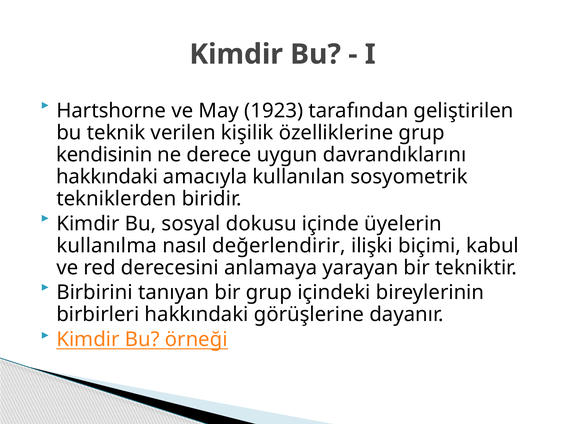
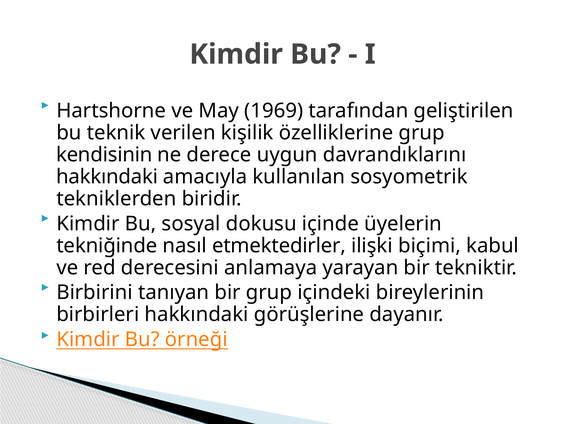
1923: 1923 -> 1969 (274, 111)
kullanılma: kullanılma -> tekniğinde (107, 246)
değerlendirir: değerlendirir -> etmektedirler (279, 246)
